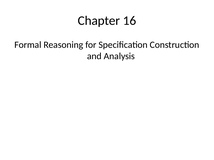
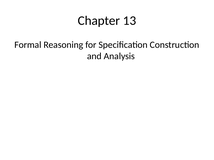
16: 16 -> 13 (130, 21)
